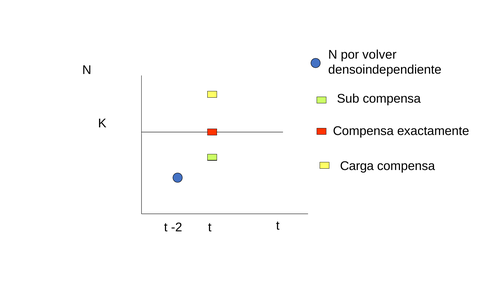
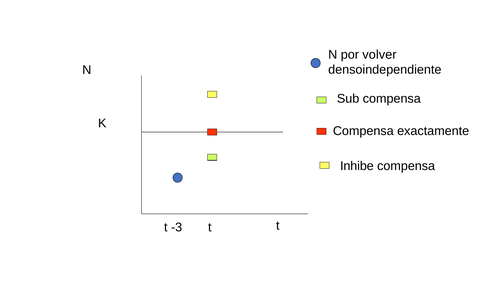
Carga: Carga -> Inhibe (357, 166)
-2: -2 -> -3 (177, 227)
